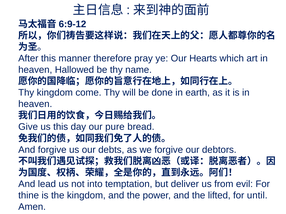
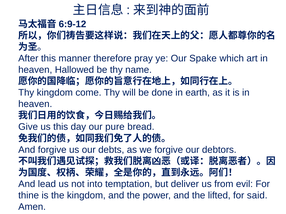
Hearts: Hearts -> Spake (203, 59)
until: until -> said (257, 196)
